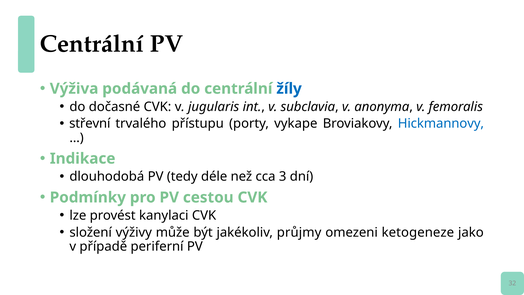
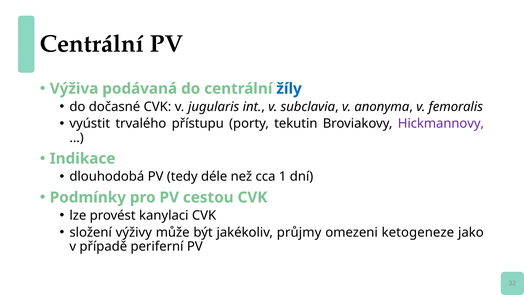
střevní: střevní -> vyústit (90, 124)
vykape: vykape -> tekutin (296, 124)
Hickmannovy colour: blue -> purple (441, 124)
3: 3 -> 1 (283, 177)
